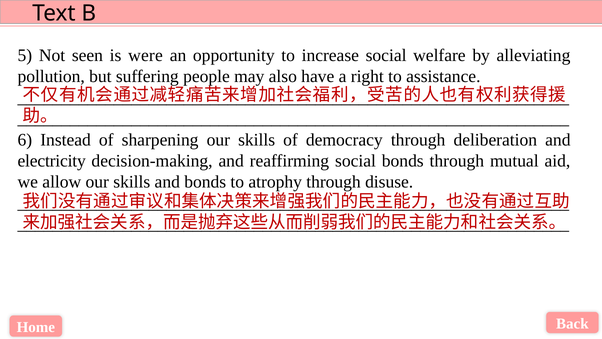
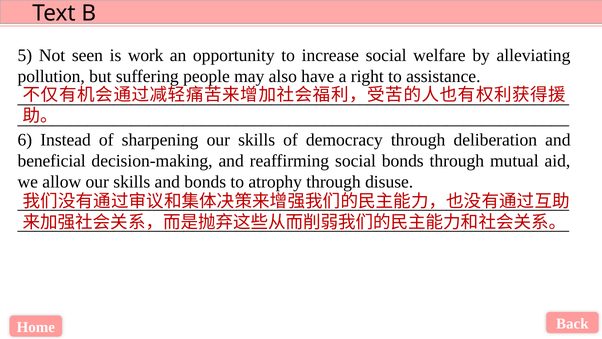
were: were -> work (146, 55)
electricity: electricity -> beneficial (52, 161)
